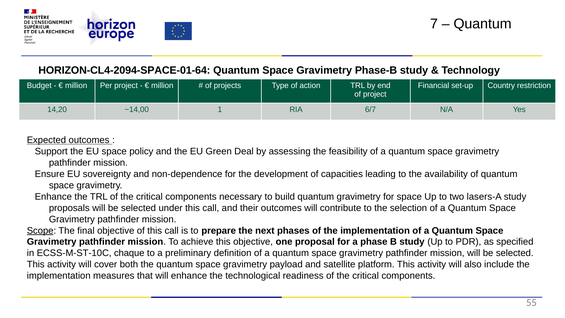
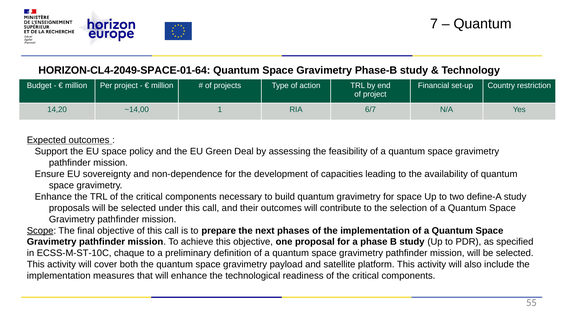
HORIZON-CL4-2094-SPACE-01-64: HORIZON-CL4-2094-SPACE-01-64 -> HORIZON-CL4-2049-SPACE-01-64 (124, 70)
lasers-A: lasers-A -> define-A (484, 197)
